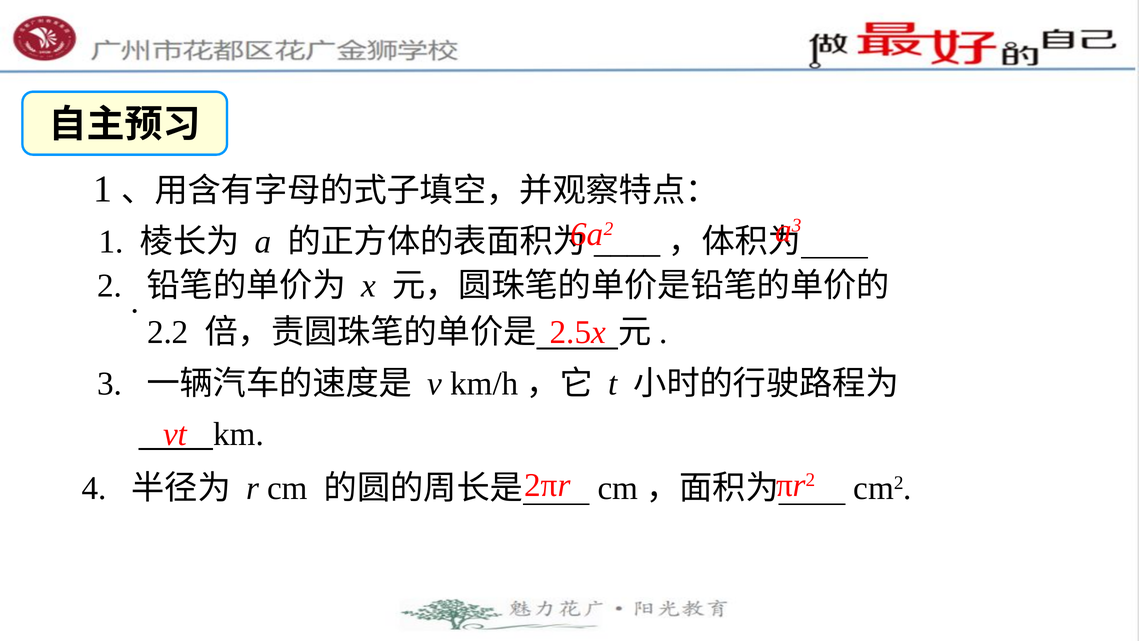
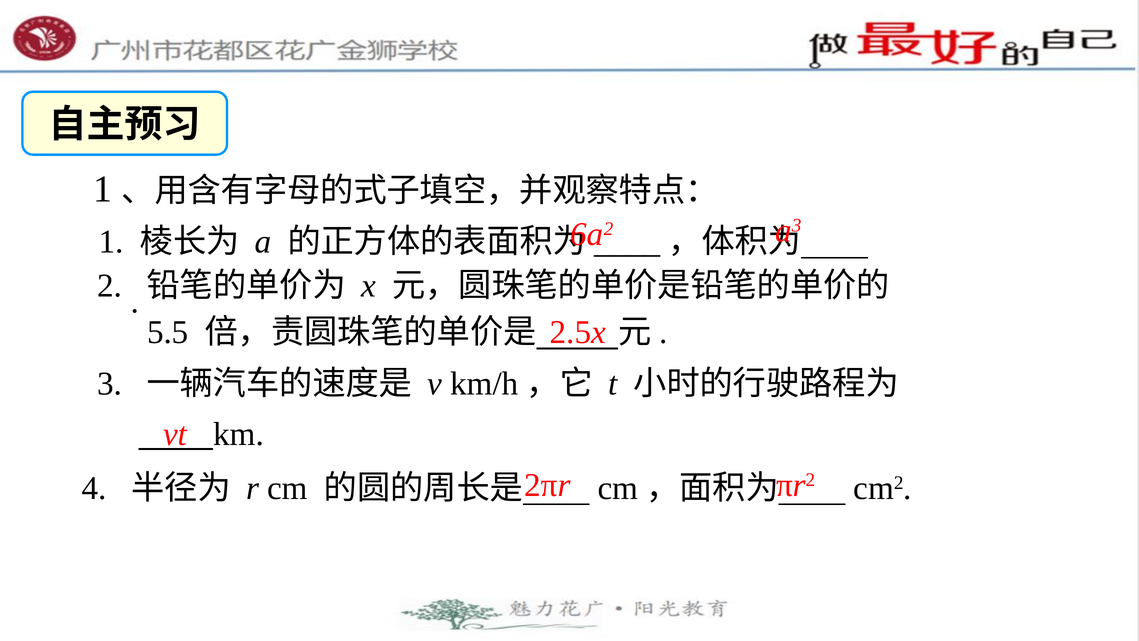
2.2: 2.2 -> 5.5 (168, 332)
